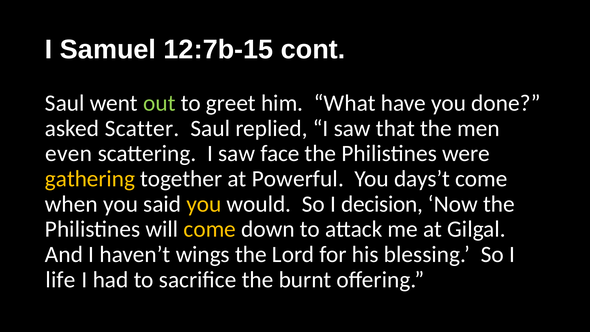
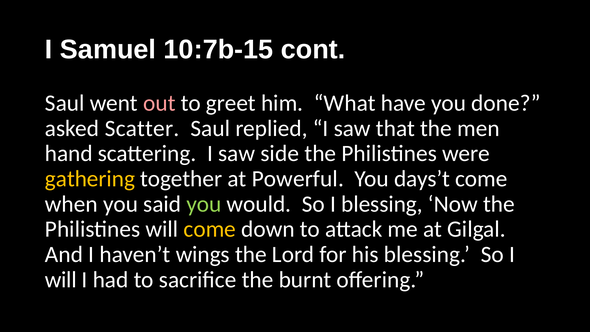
12:7b-15: 12:7b-15 -> 10:7b-15 (218, 50)
out colour: light green -> pink (159, 103)
even: even -> hand (69, 153)
face: face -> side (280, 153)
you colour: yellow -> light green (204, 204)
I decision: decision -> blessing (382, 204)
life: life -> will (61, 280)
